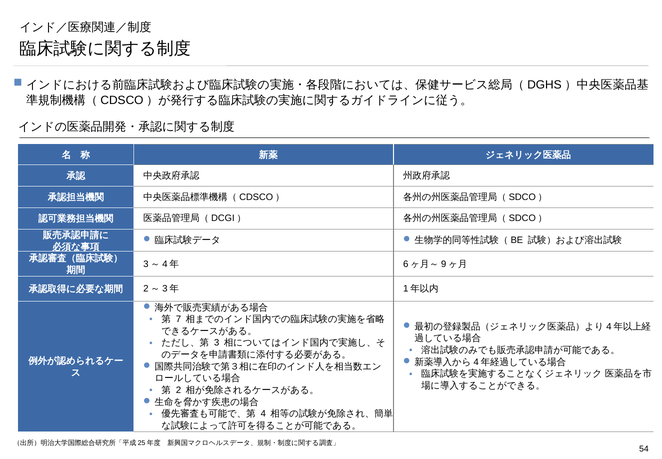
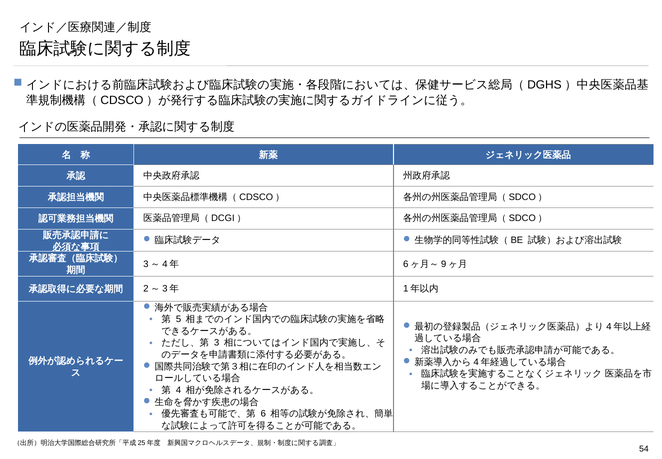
7: 7 -> 5 (179, 319)
2: 2 -> 4 (179, 390)
4: 4 -> 6 (263, 413)
